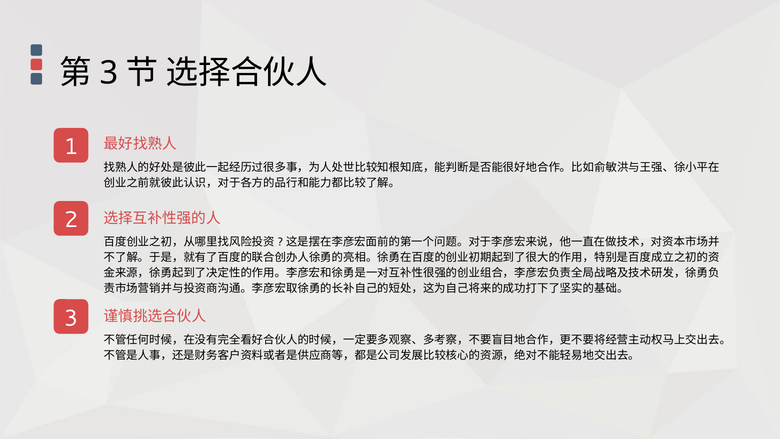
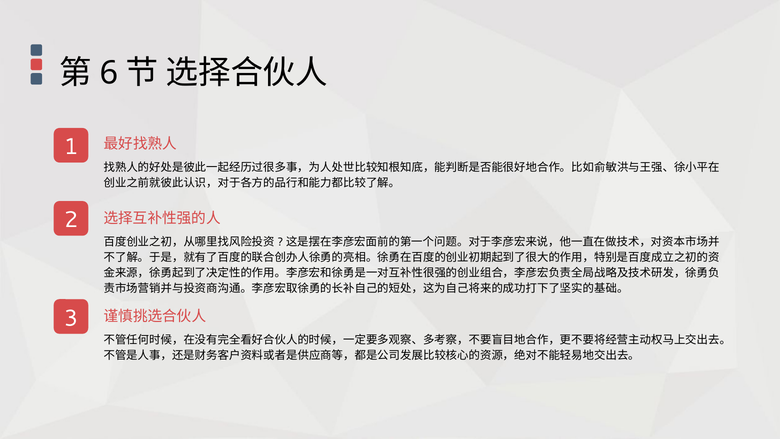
3: 3 -> 6 (109, 73)
